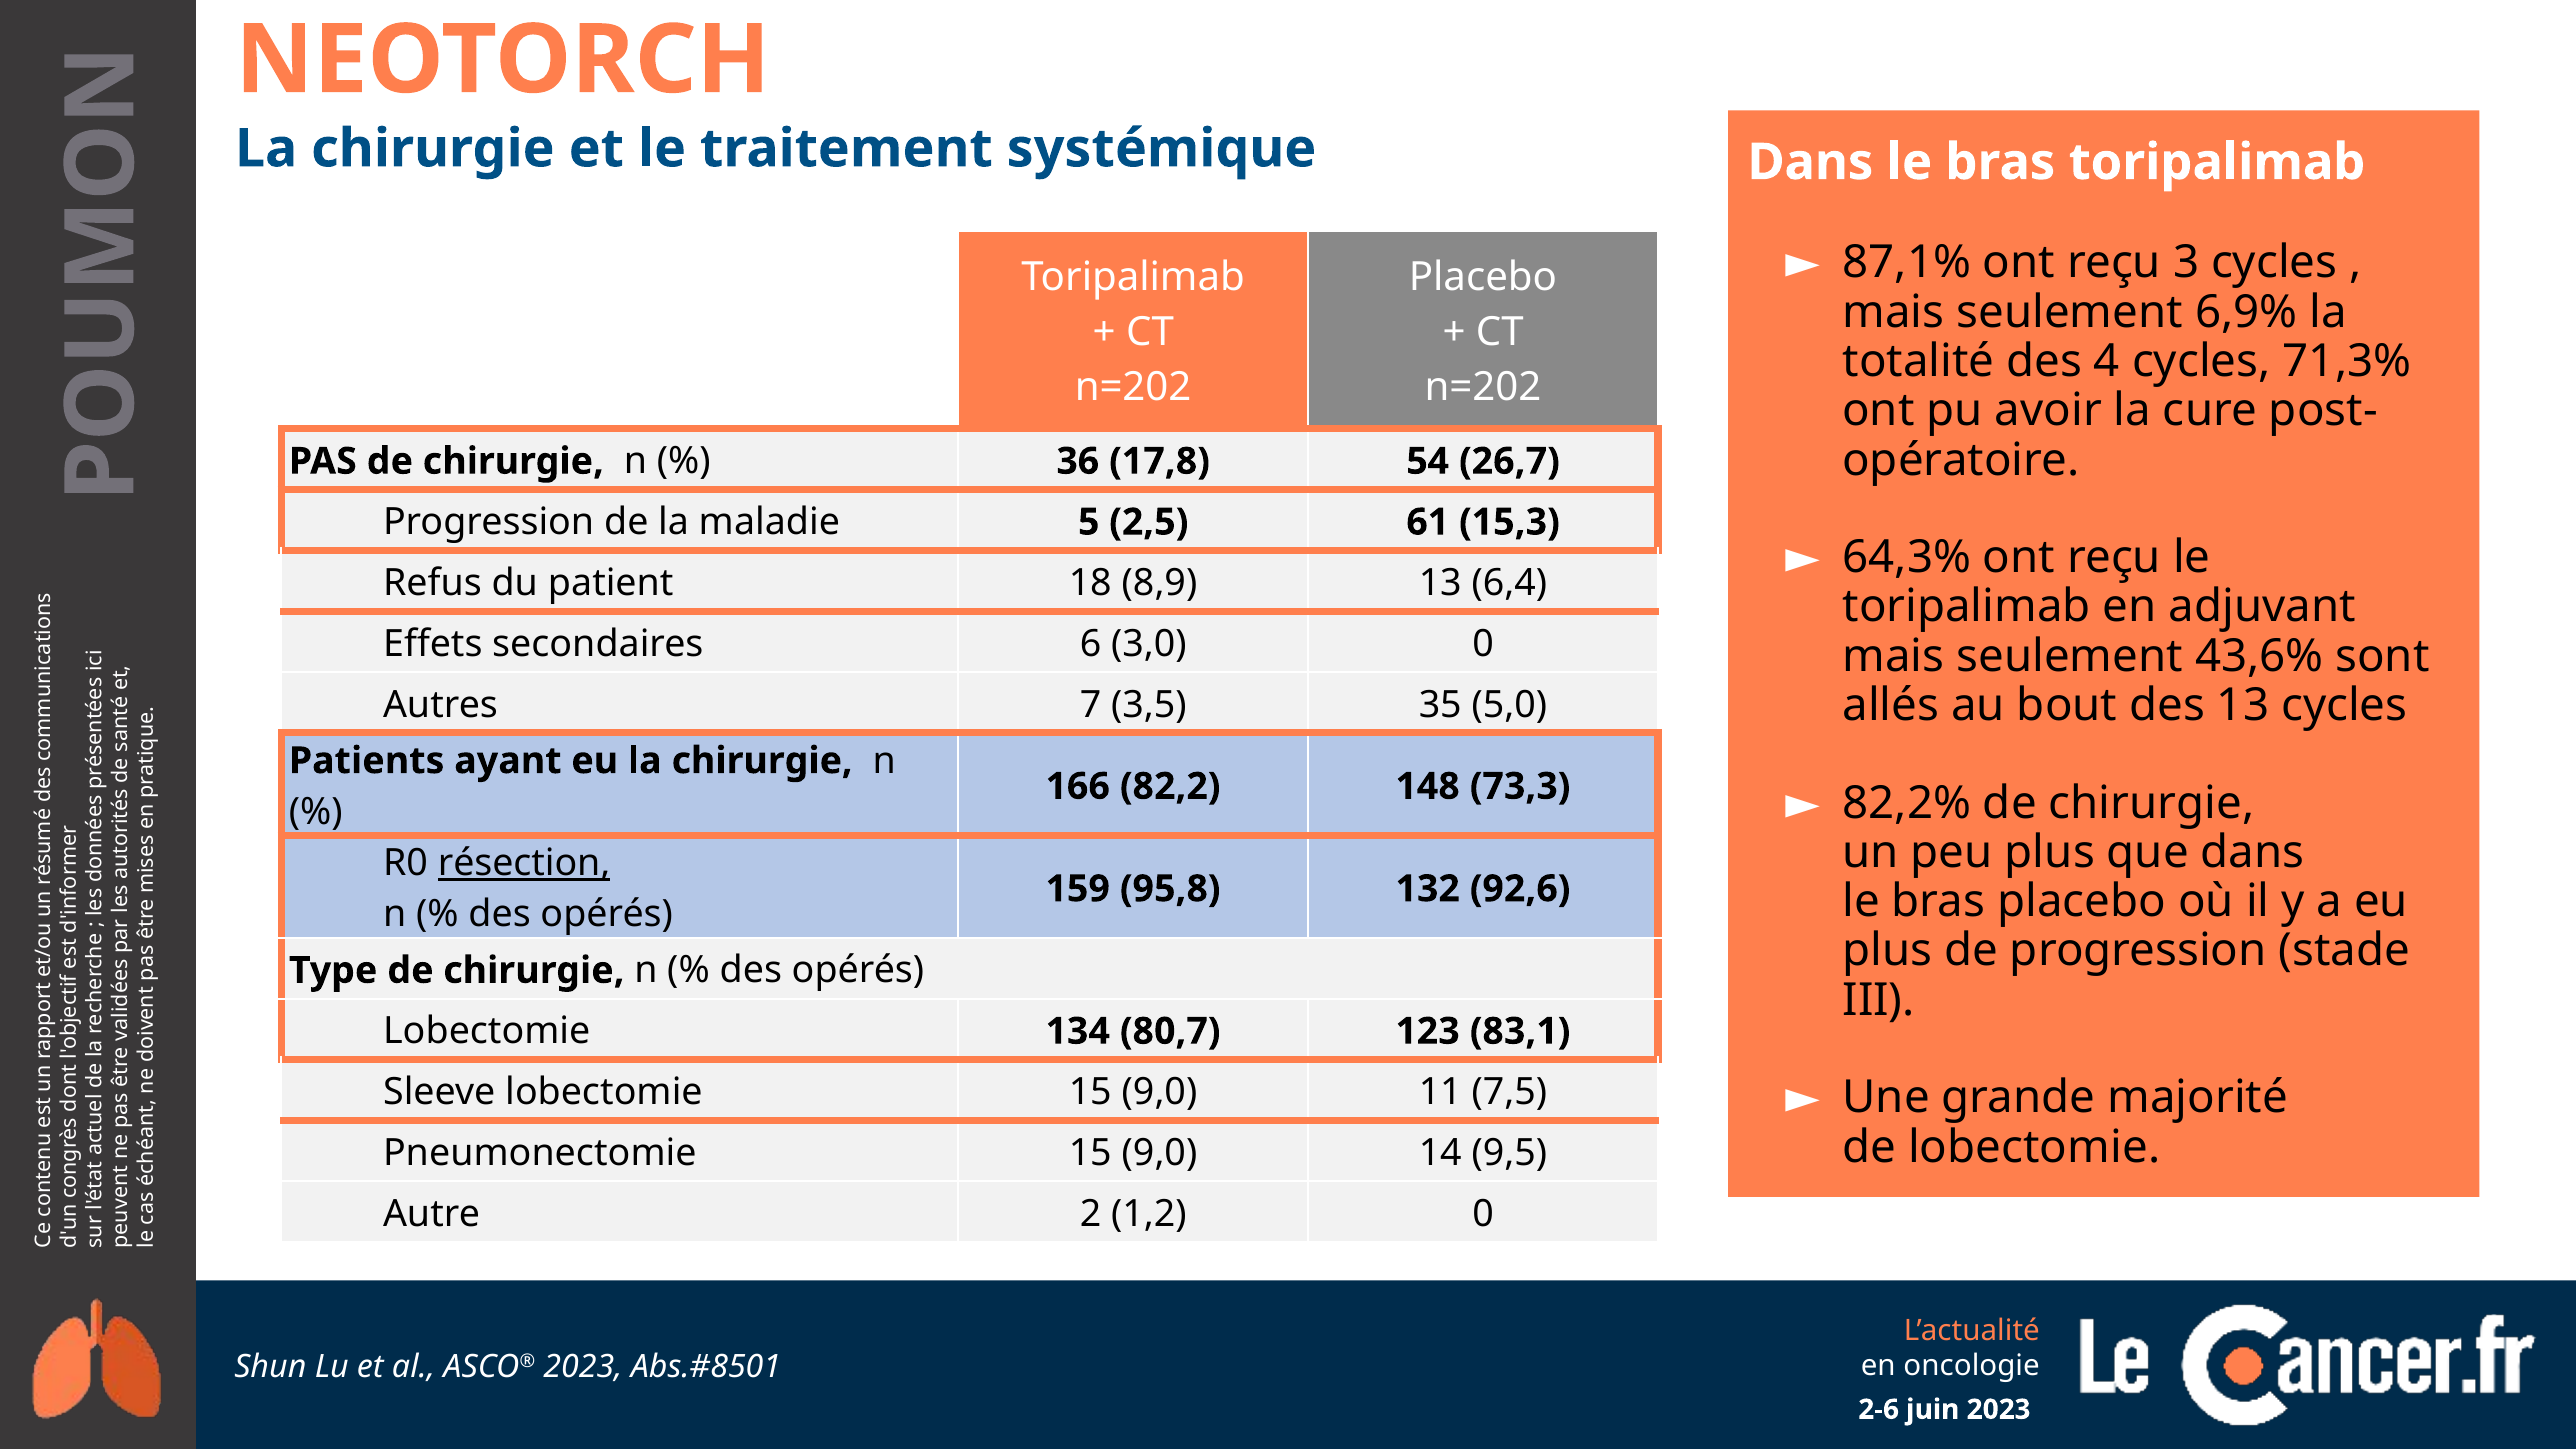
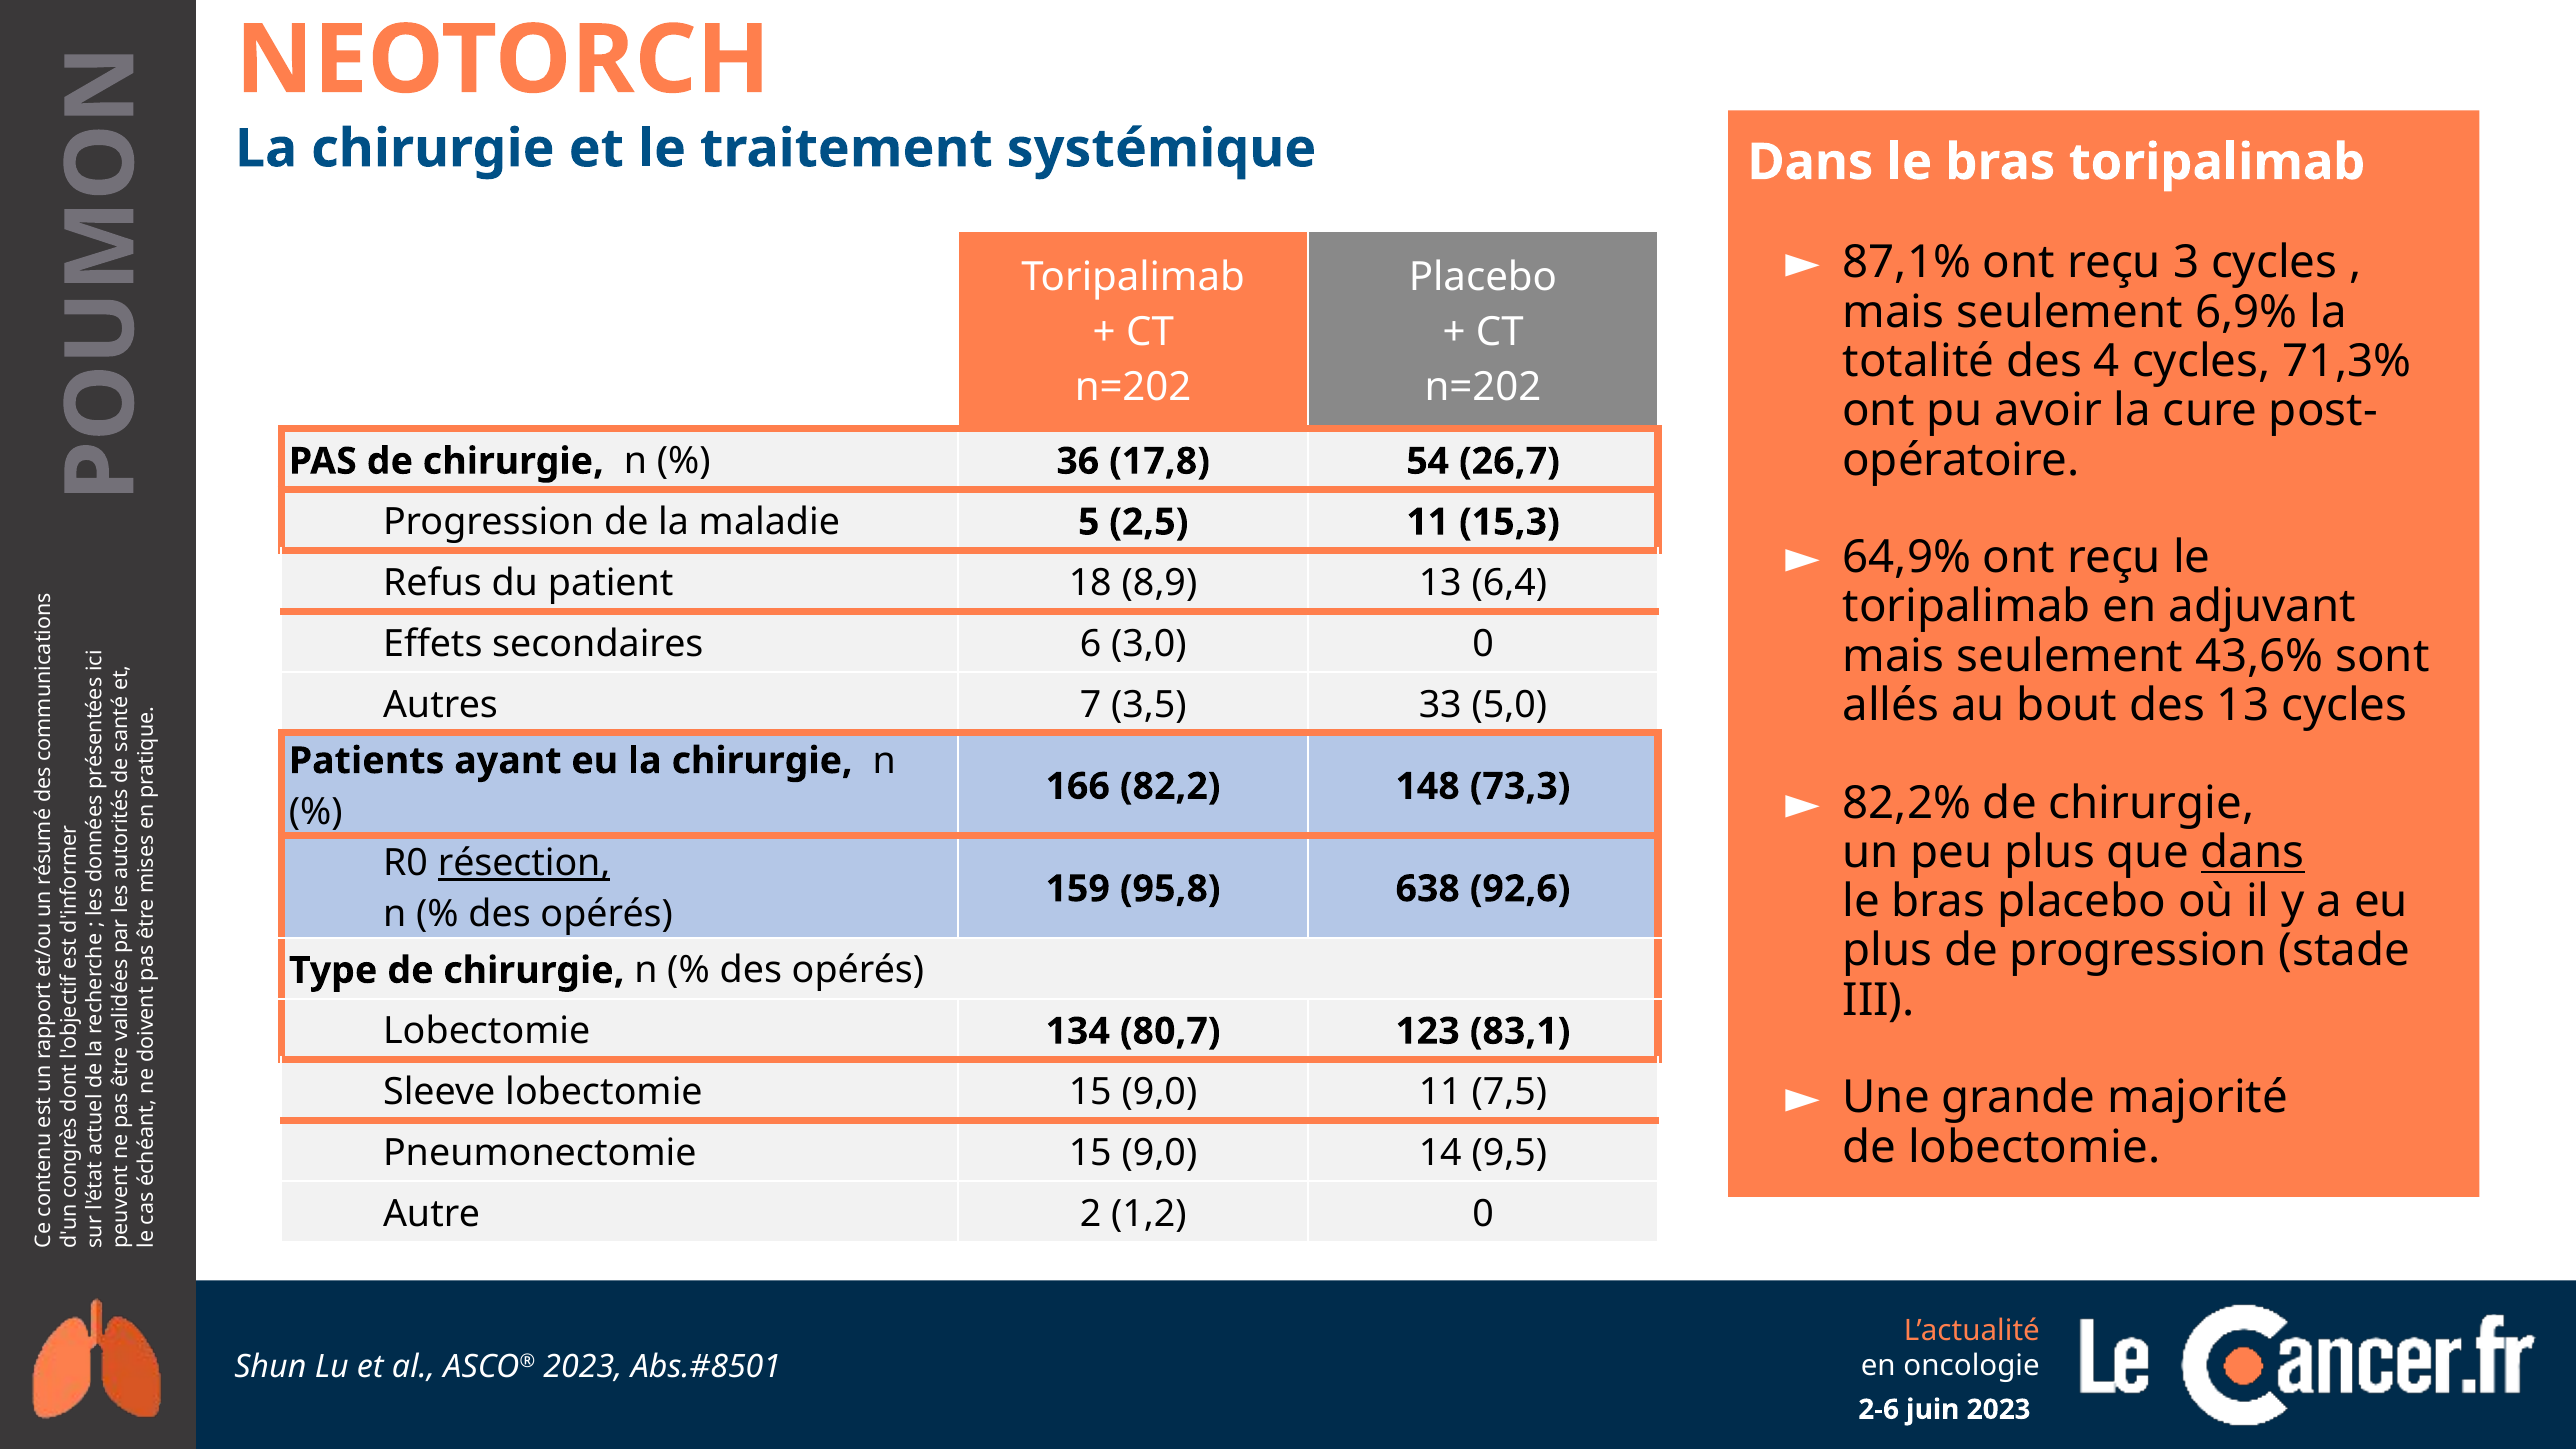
2,5 61: 61 -> 11 (1428, 522)
64,3%: 64,3% -> 64,9% (1907, 558)
35: 35 -> 33 (1440, 705)
dans underline: none -> present (2253, 852)
132: 132 -> 638 (1428, 889)
